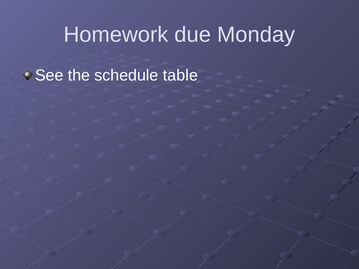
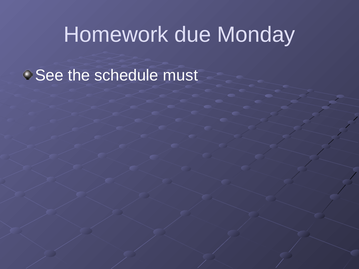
table: table -> must (180, 75)
